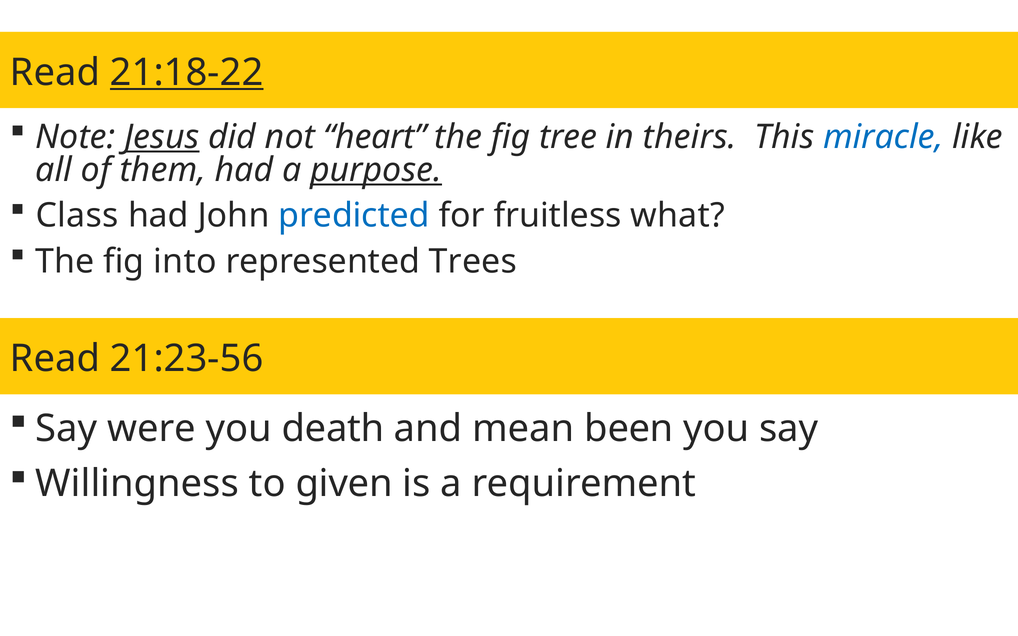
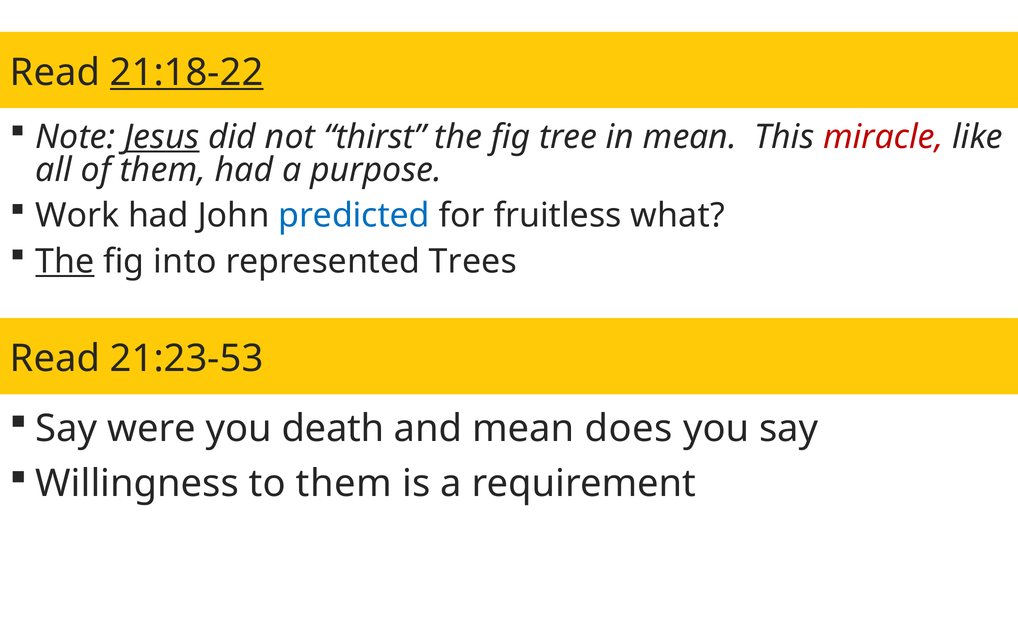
heart: heart -> thirst (375, 137)
in theirs: theirs -> mean (690, 137)
miracle colour: blue -> red (883, 137)
purpose underline: present -> none (376, 170)
Class: Class -> Work (77, 216)
The underline: none -> present (65, 261)
21:23-56: 21:23-56 -> 21:23-53 (187, 359)
been: been -> does (629, 429)
to given: given -> them (344, 484)
